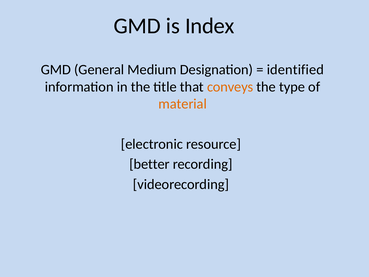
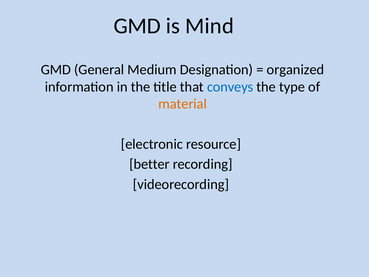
Index: Index -> Mind (209, 26)
identified: identified -> organized (295, 70)
conveys colour: orange -> blue (230, 87)
